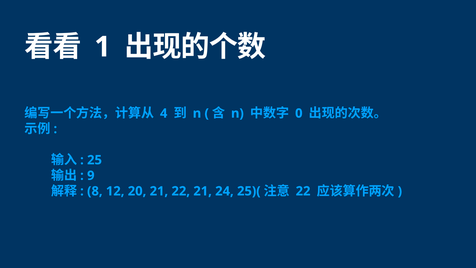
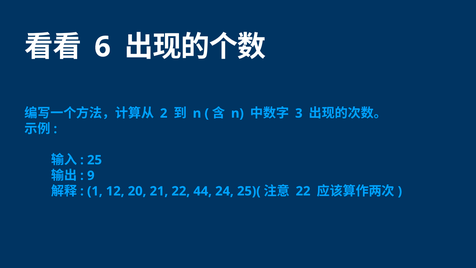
1: 1 -> 6 (103, 47)
4: 4 -> 2 (164, 113)
0: 0 -> 3 (299, 113)
8: 8 -> 1 (95, 191)
22 21: 21 -> 44 (203, 191)
